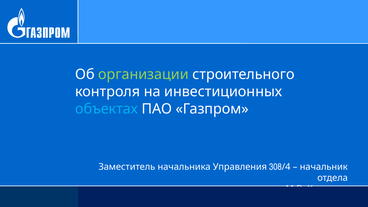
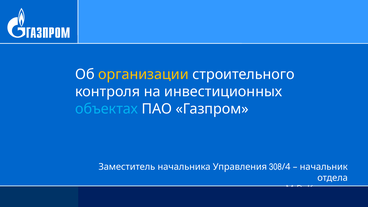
организации colour: light green -> yellow (143, 74)
